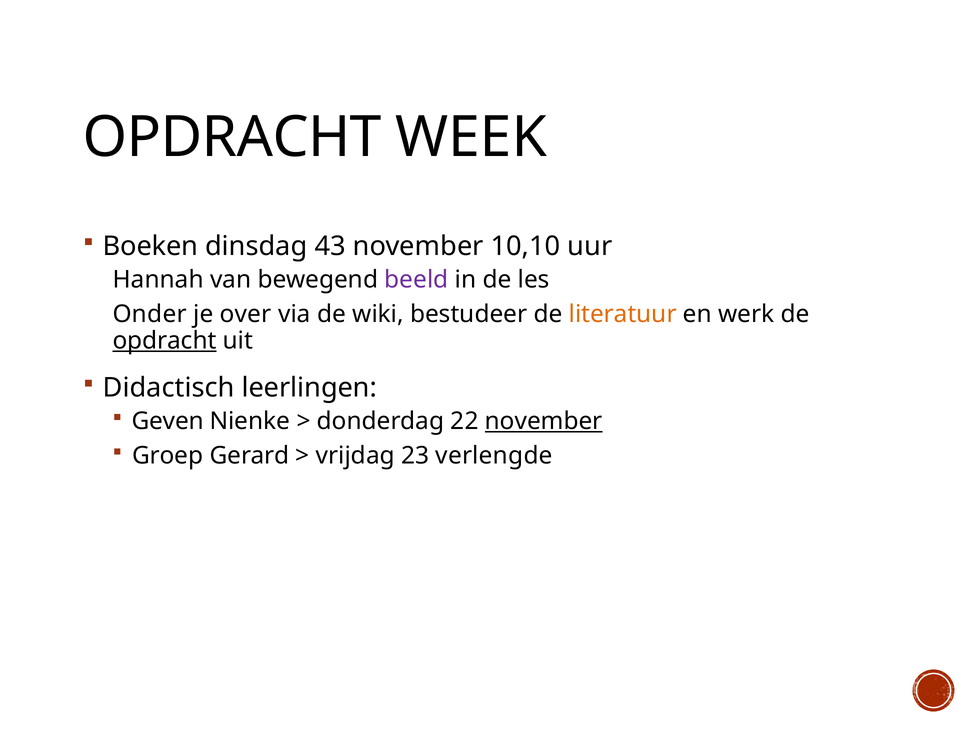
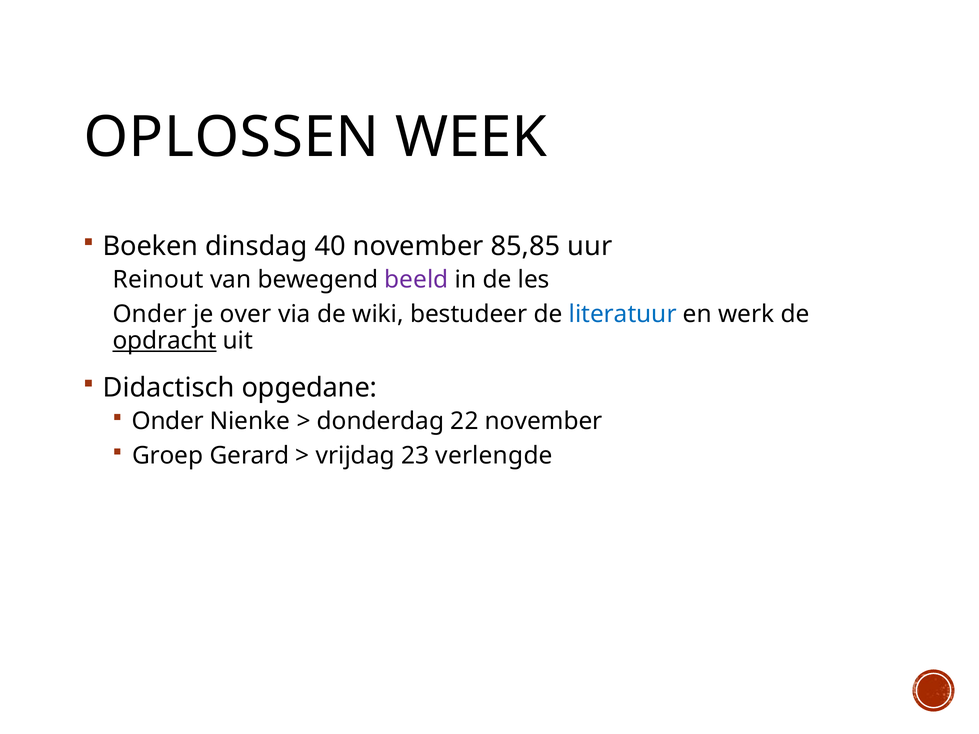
OPDRACHT: OPDRACHT -> OPLOSSEN (232, 138)
43: 43 -> 40 (330, 247)
10,10: 10,10 -> 85,85 (526, 247)
Hannah: Hannah -> Reinout (158, 280)
literatuur colour: orange -> blue (623, 315)
leerlingen: leerlingen -> opgedane (309, 388)
Geven: Geven -> Onder (168, 421)
november underline: present -> none (544, 421)
